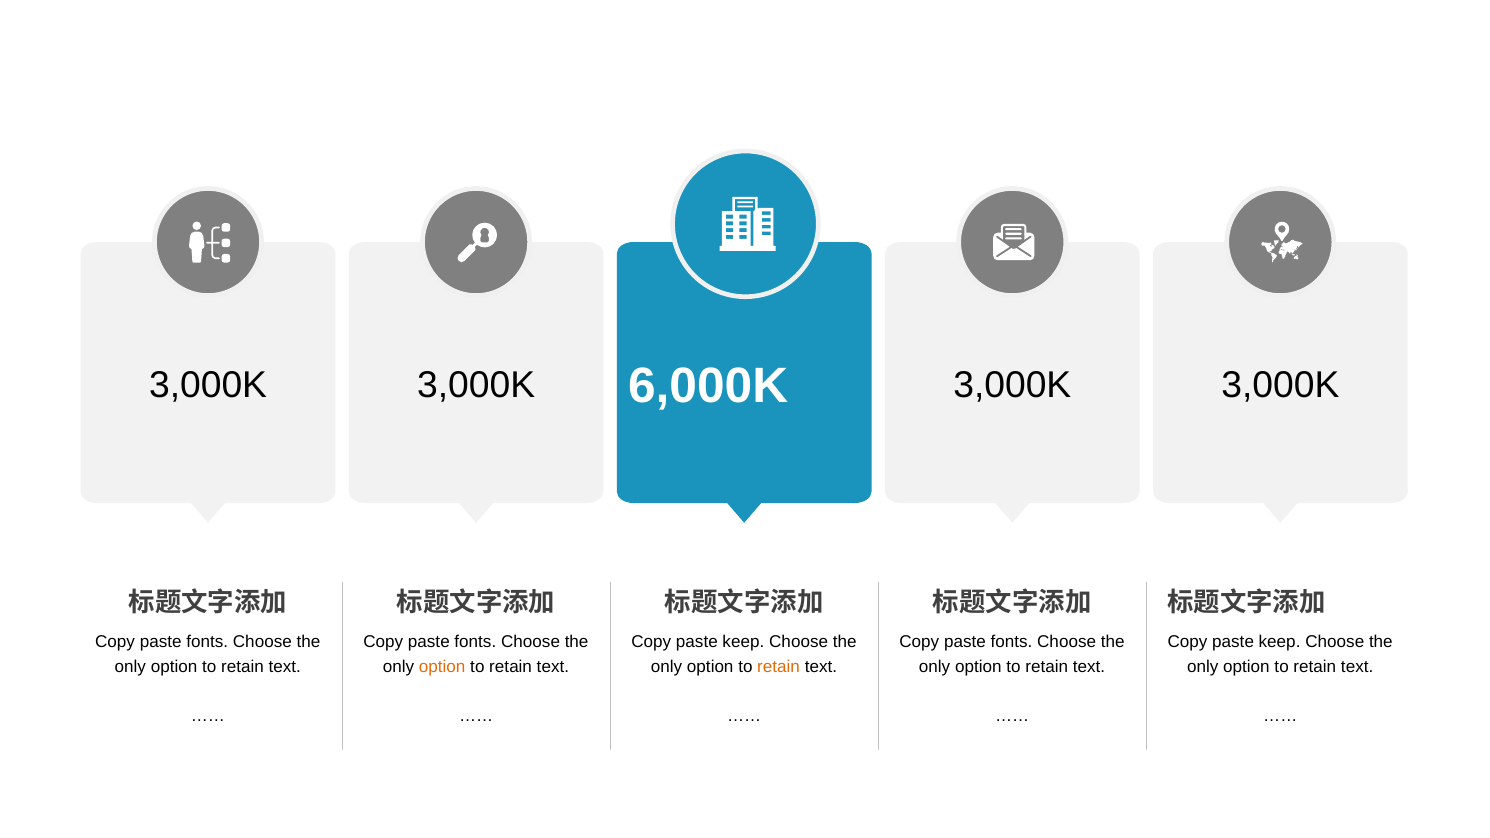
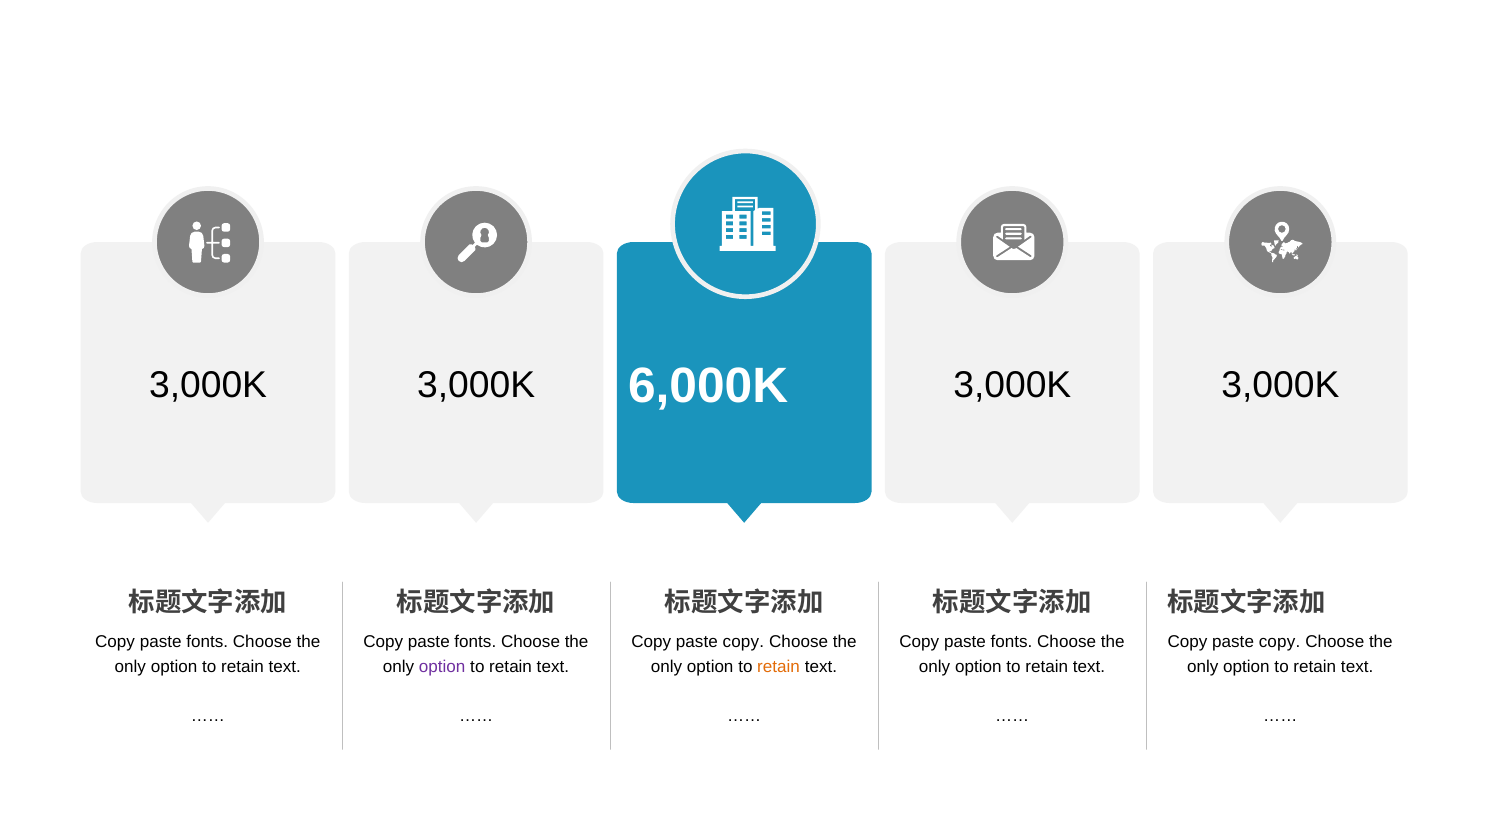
keep: keep -> copy (743, 642)
keep: keep -> copy (1279, 642)
option colour: orange -> purple (442, 667)
